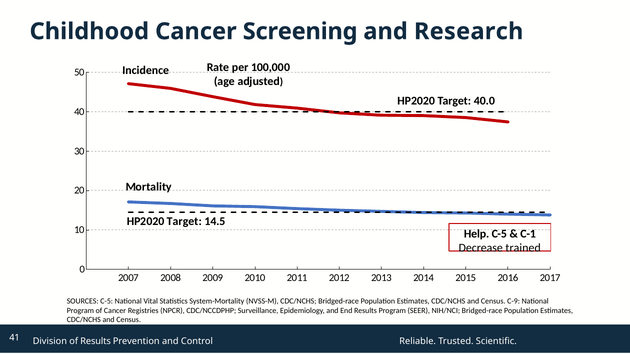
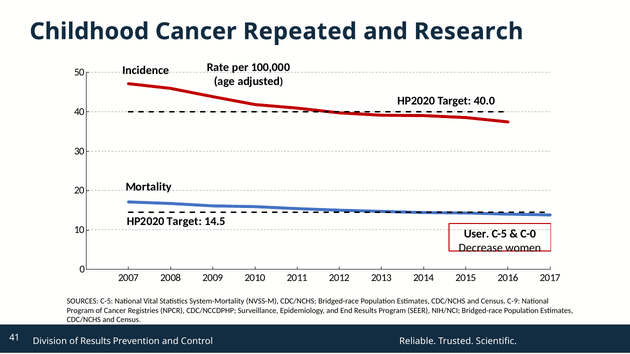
Screening: Screening -> Repeated (300, 31)
Help: Help -> User (477, 234)
C-1: C-1 -> C-0 (528, 234)
trained: trained -> women (523, 248)
